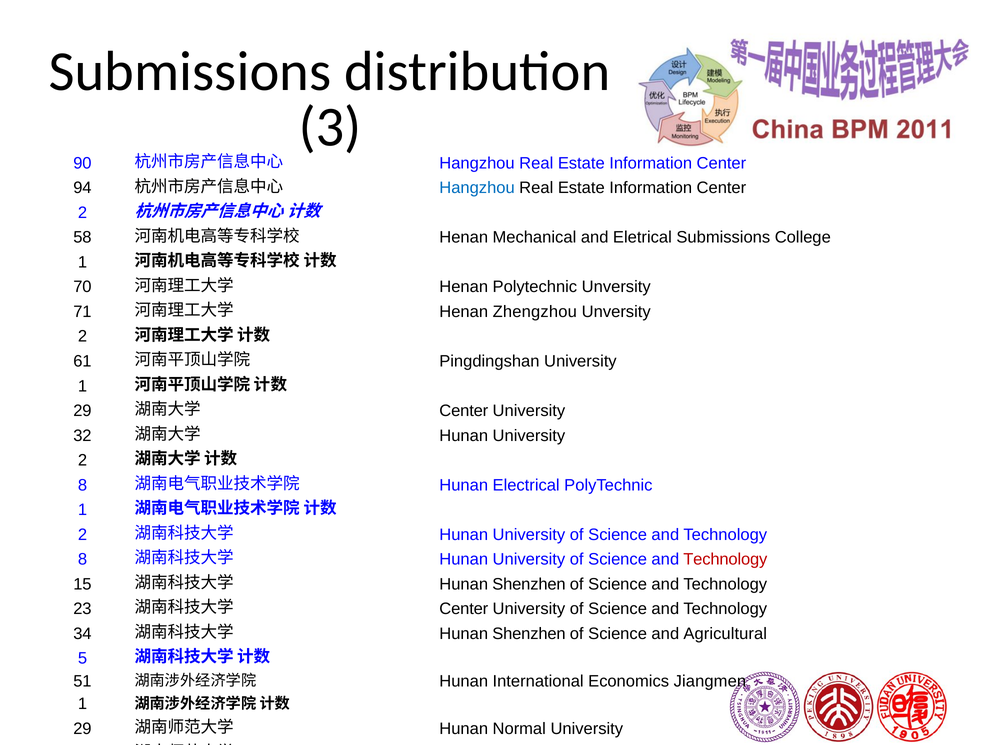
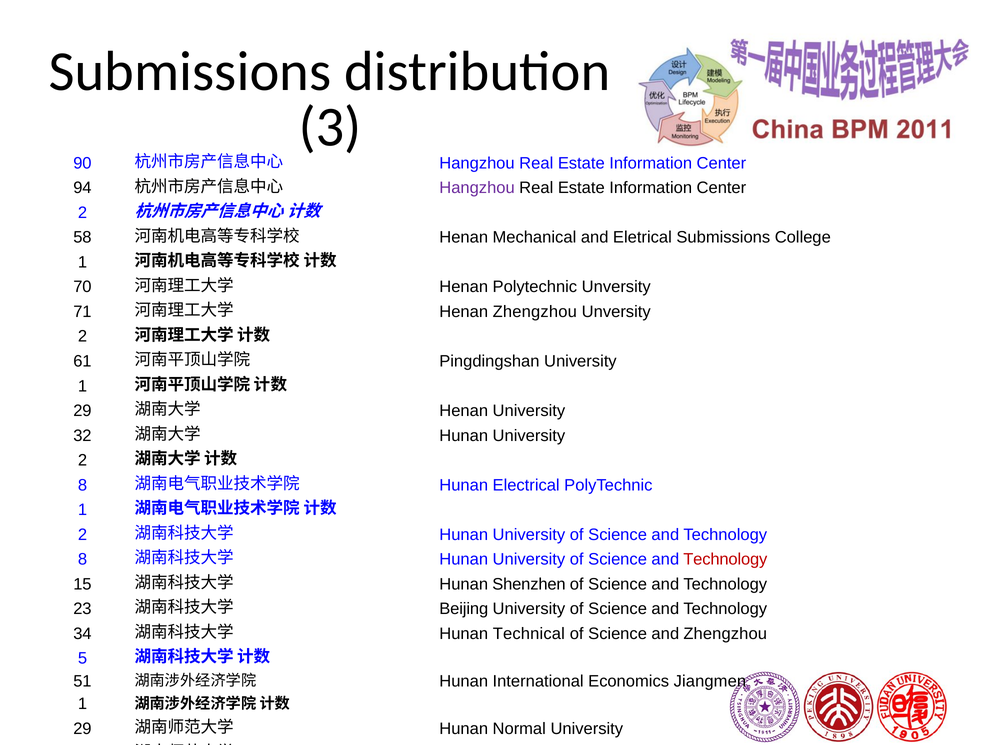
Hangzhou colour: blue -> purple (477, 188)
Center: Center -> Henan (464, 411)
Center: Center -> Beijing (464, 609)
Shenzhen: Shenzhen -> Technical (529, 634)
and Agricultural: Agricultural -> Zhengzhou (725, 634)
